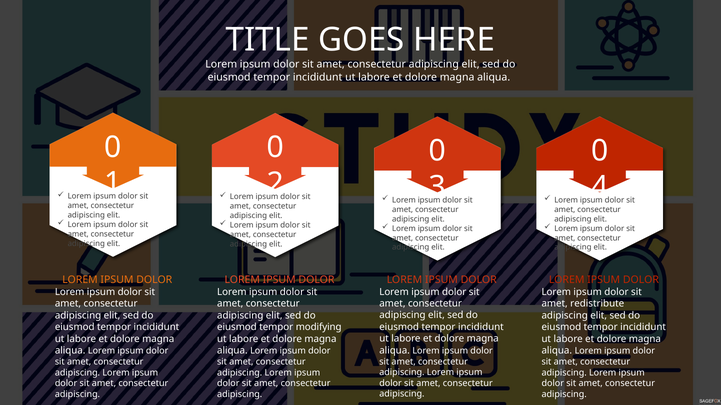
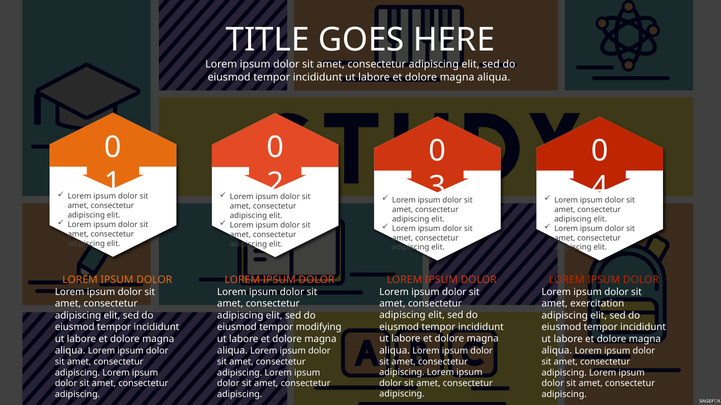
redistribute: redistribute -> exercitation (597, 304)
